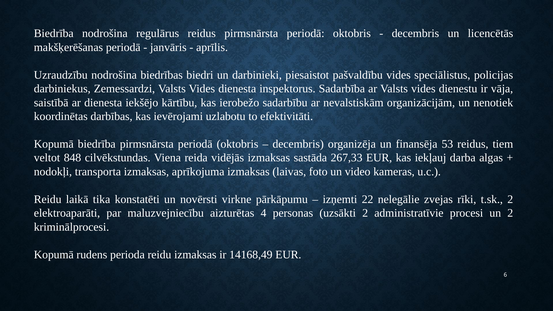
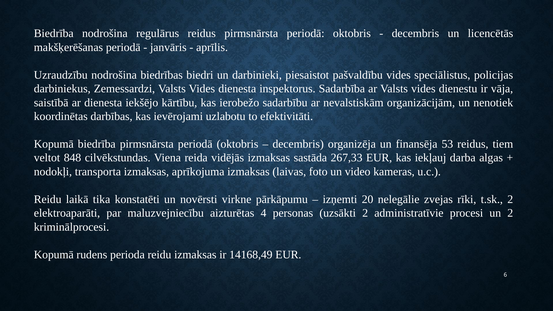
22: 22 -> 20 (368, 199)
